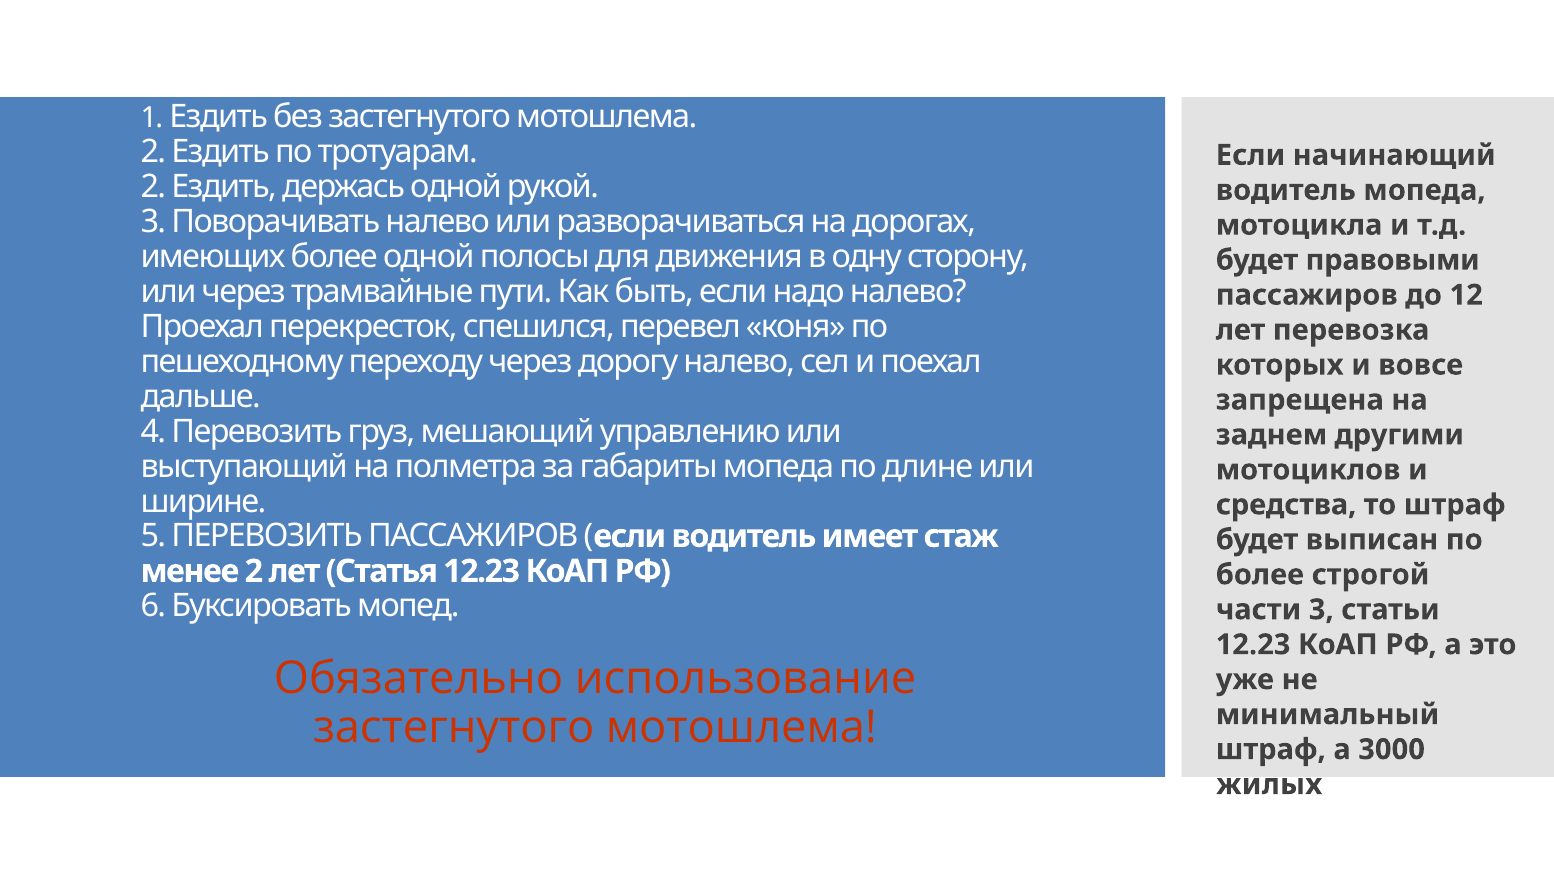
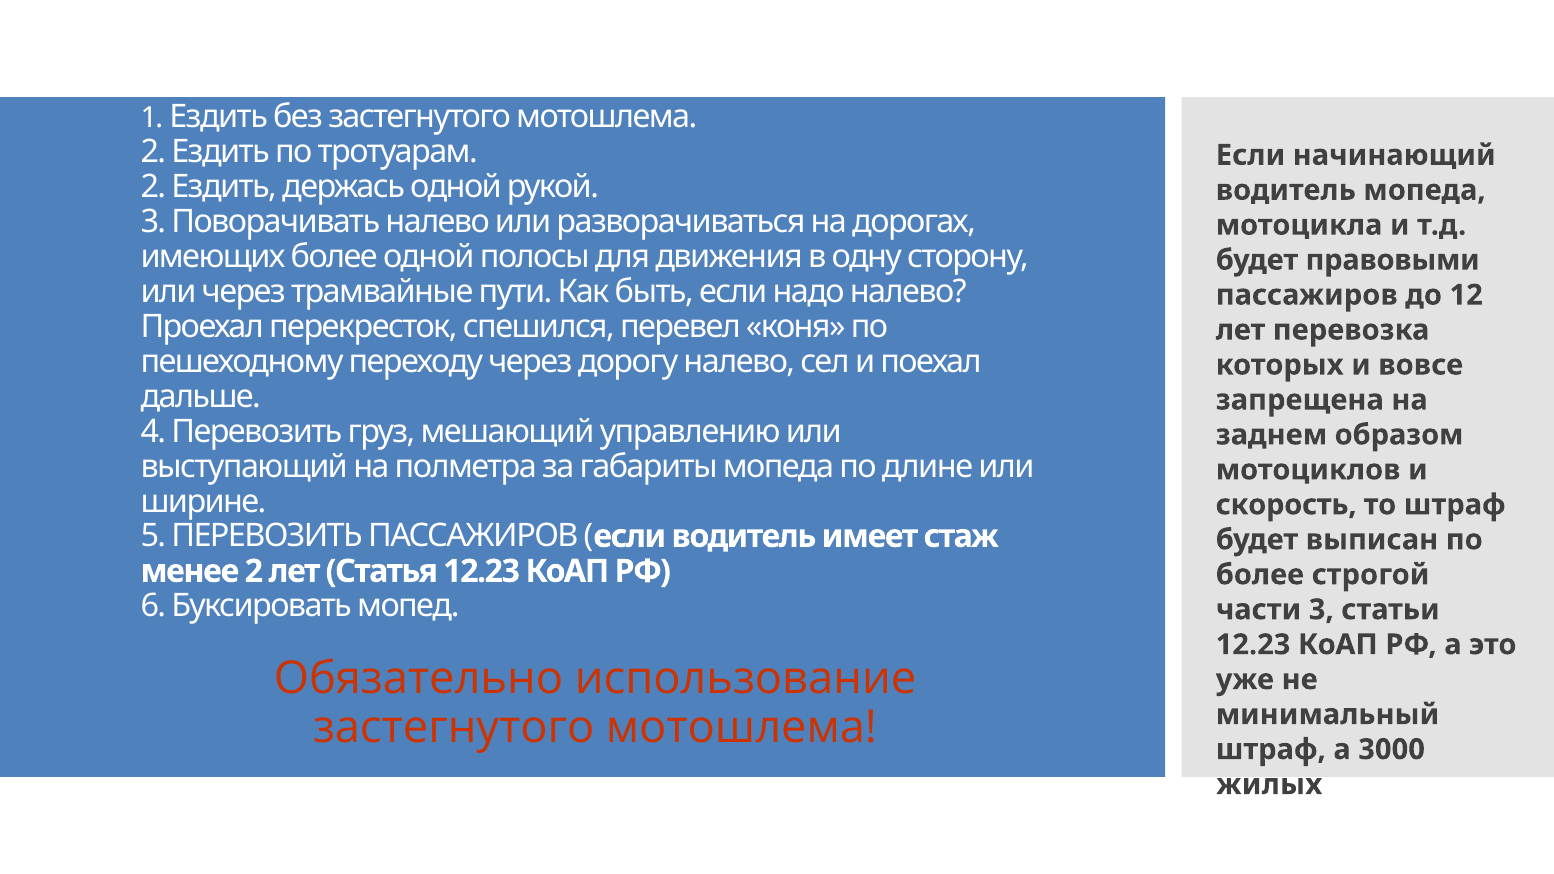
другими: другими -> образом (1399, 435)
средства: средства -> скорость (1286, 505)
